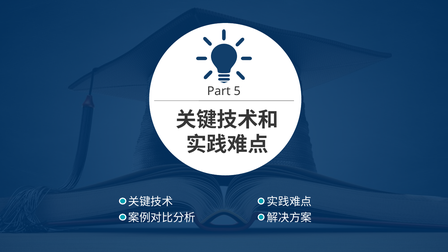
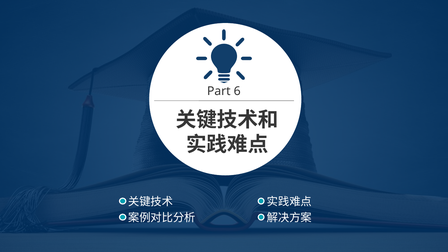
5: 5 -> 6 (237, 91)
